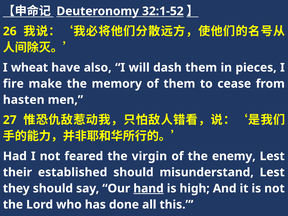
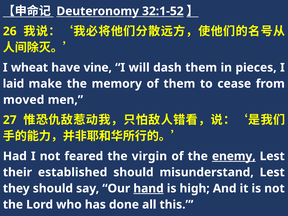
also: also -> vine (98, 68)
fire: fire -> laid (13, 84)
hasten: hasten -> moved (24, 100)
enemy underline: none -> present (234, 156)
